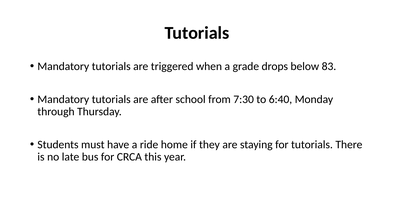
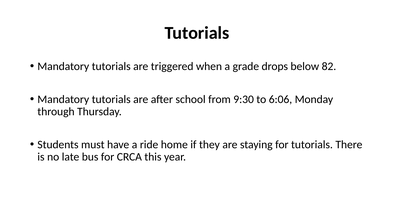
83: 83 -> 82 (329, 67)
7:30: 7:30 -> 9:30 (244, 100)
6:40: 6:40 -> 6:06 (280, 100)
